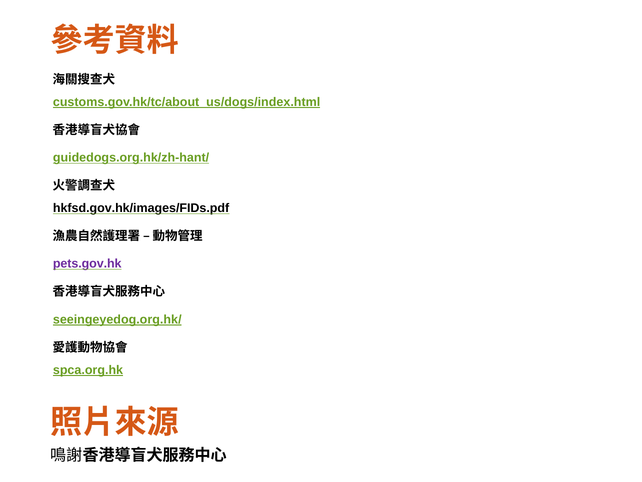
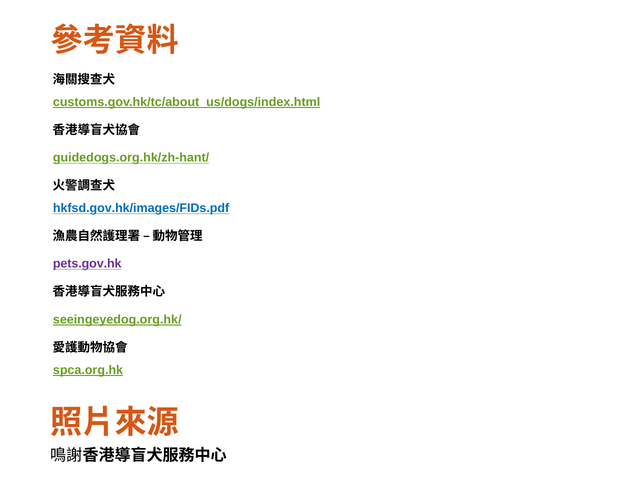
hkfsd.gov.hk/images/FIDs.pdf colour: black -> blue (141, 208)
